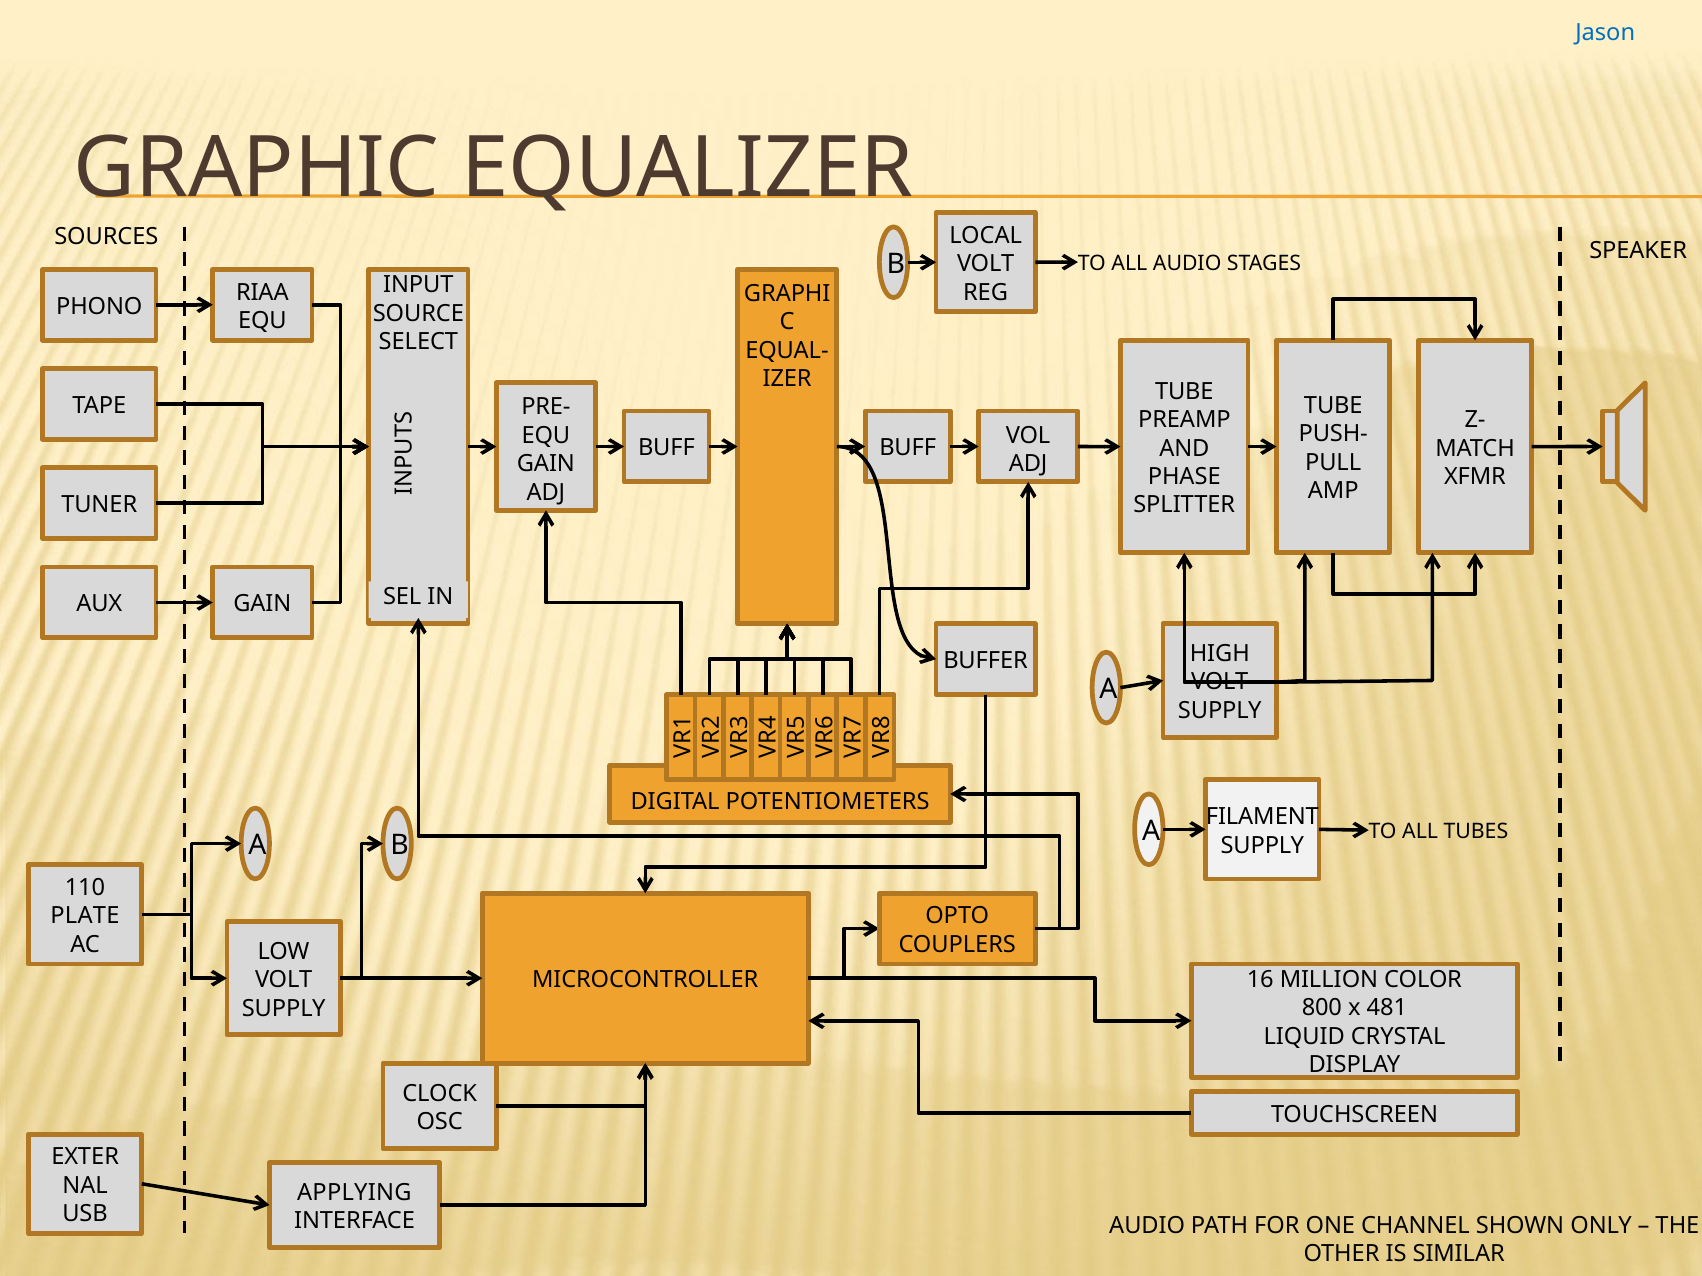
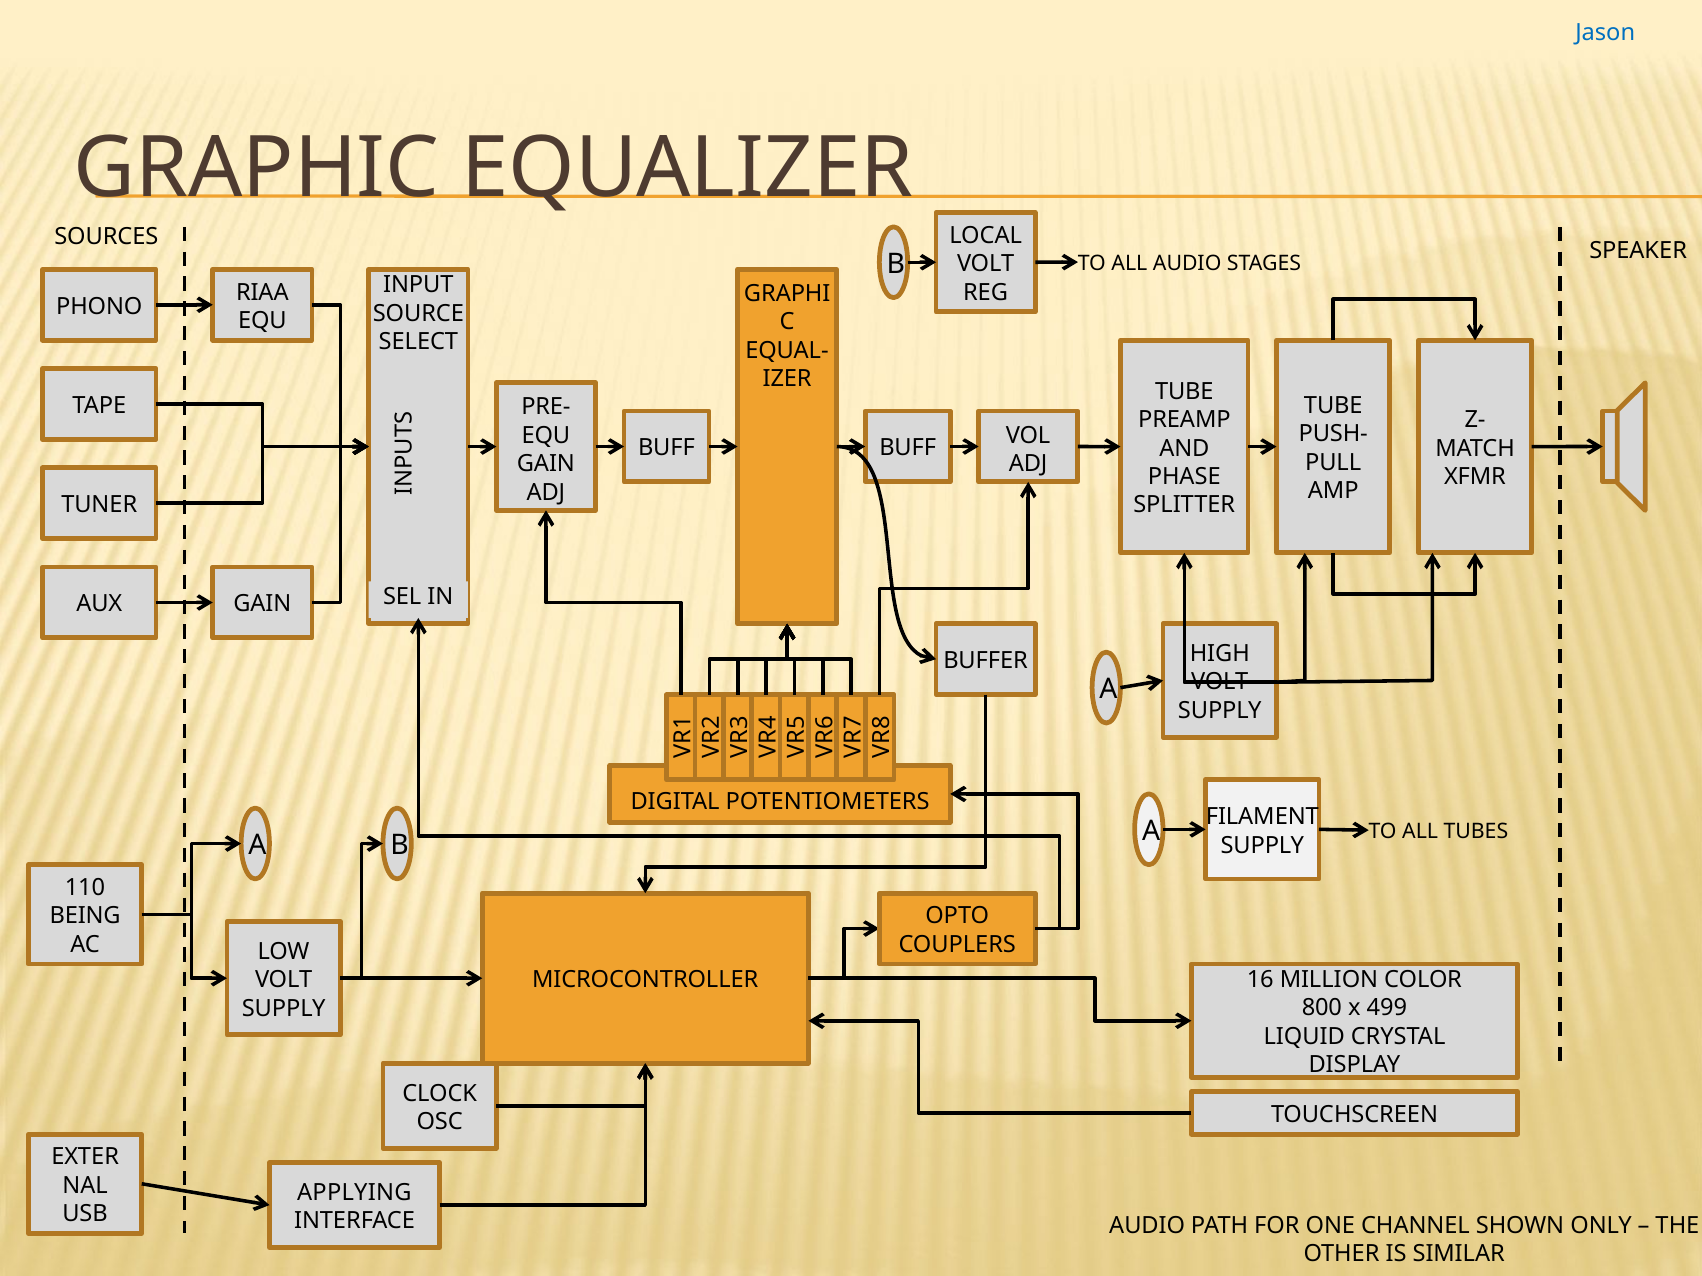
PLATE: PLATE -> BEING (85, 916)
481: 481 -> 499 (1387, 1009)
